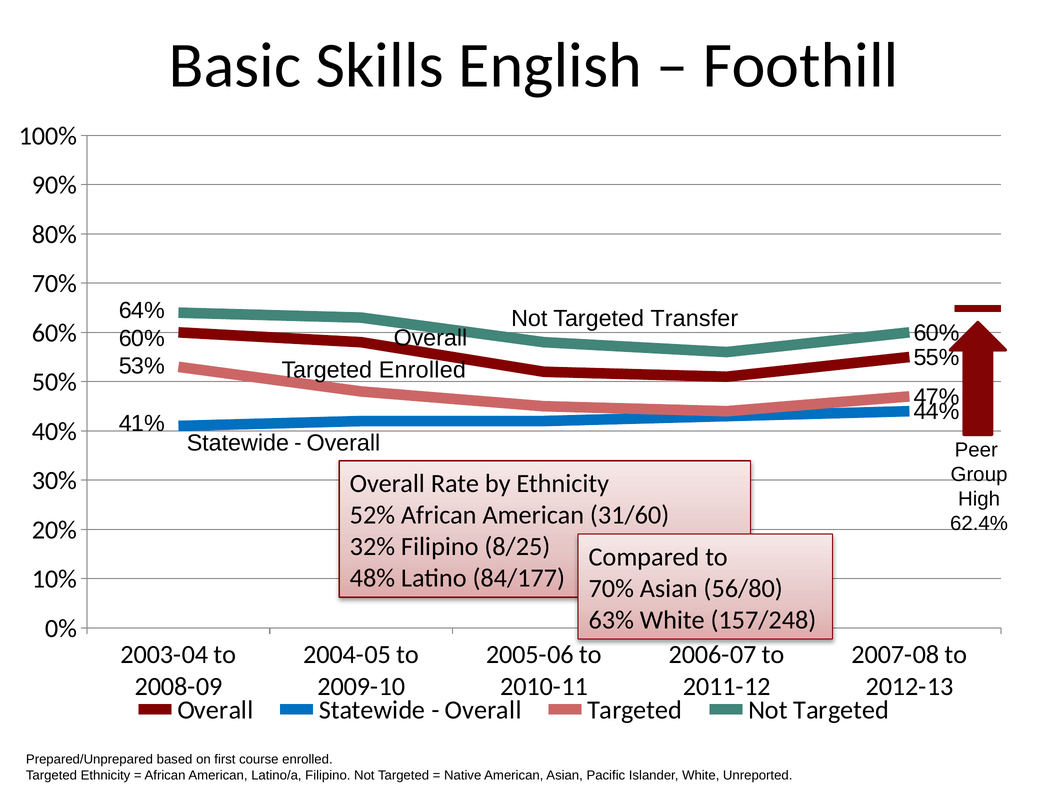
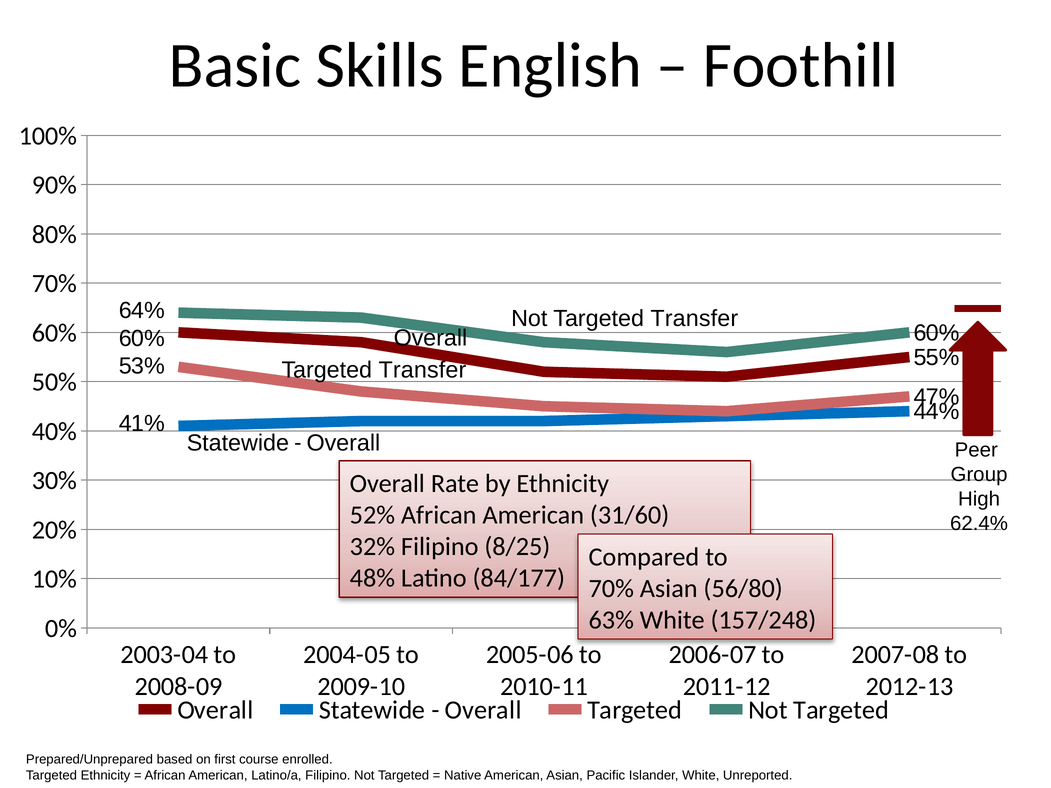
Enrolled: Enrolled -> Transfer (422, 370)
